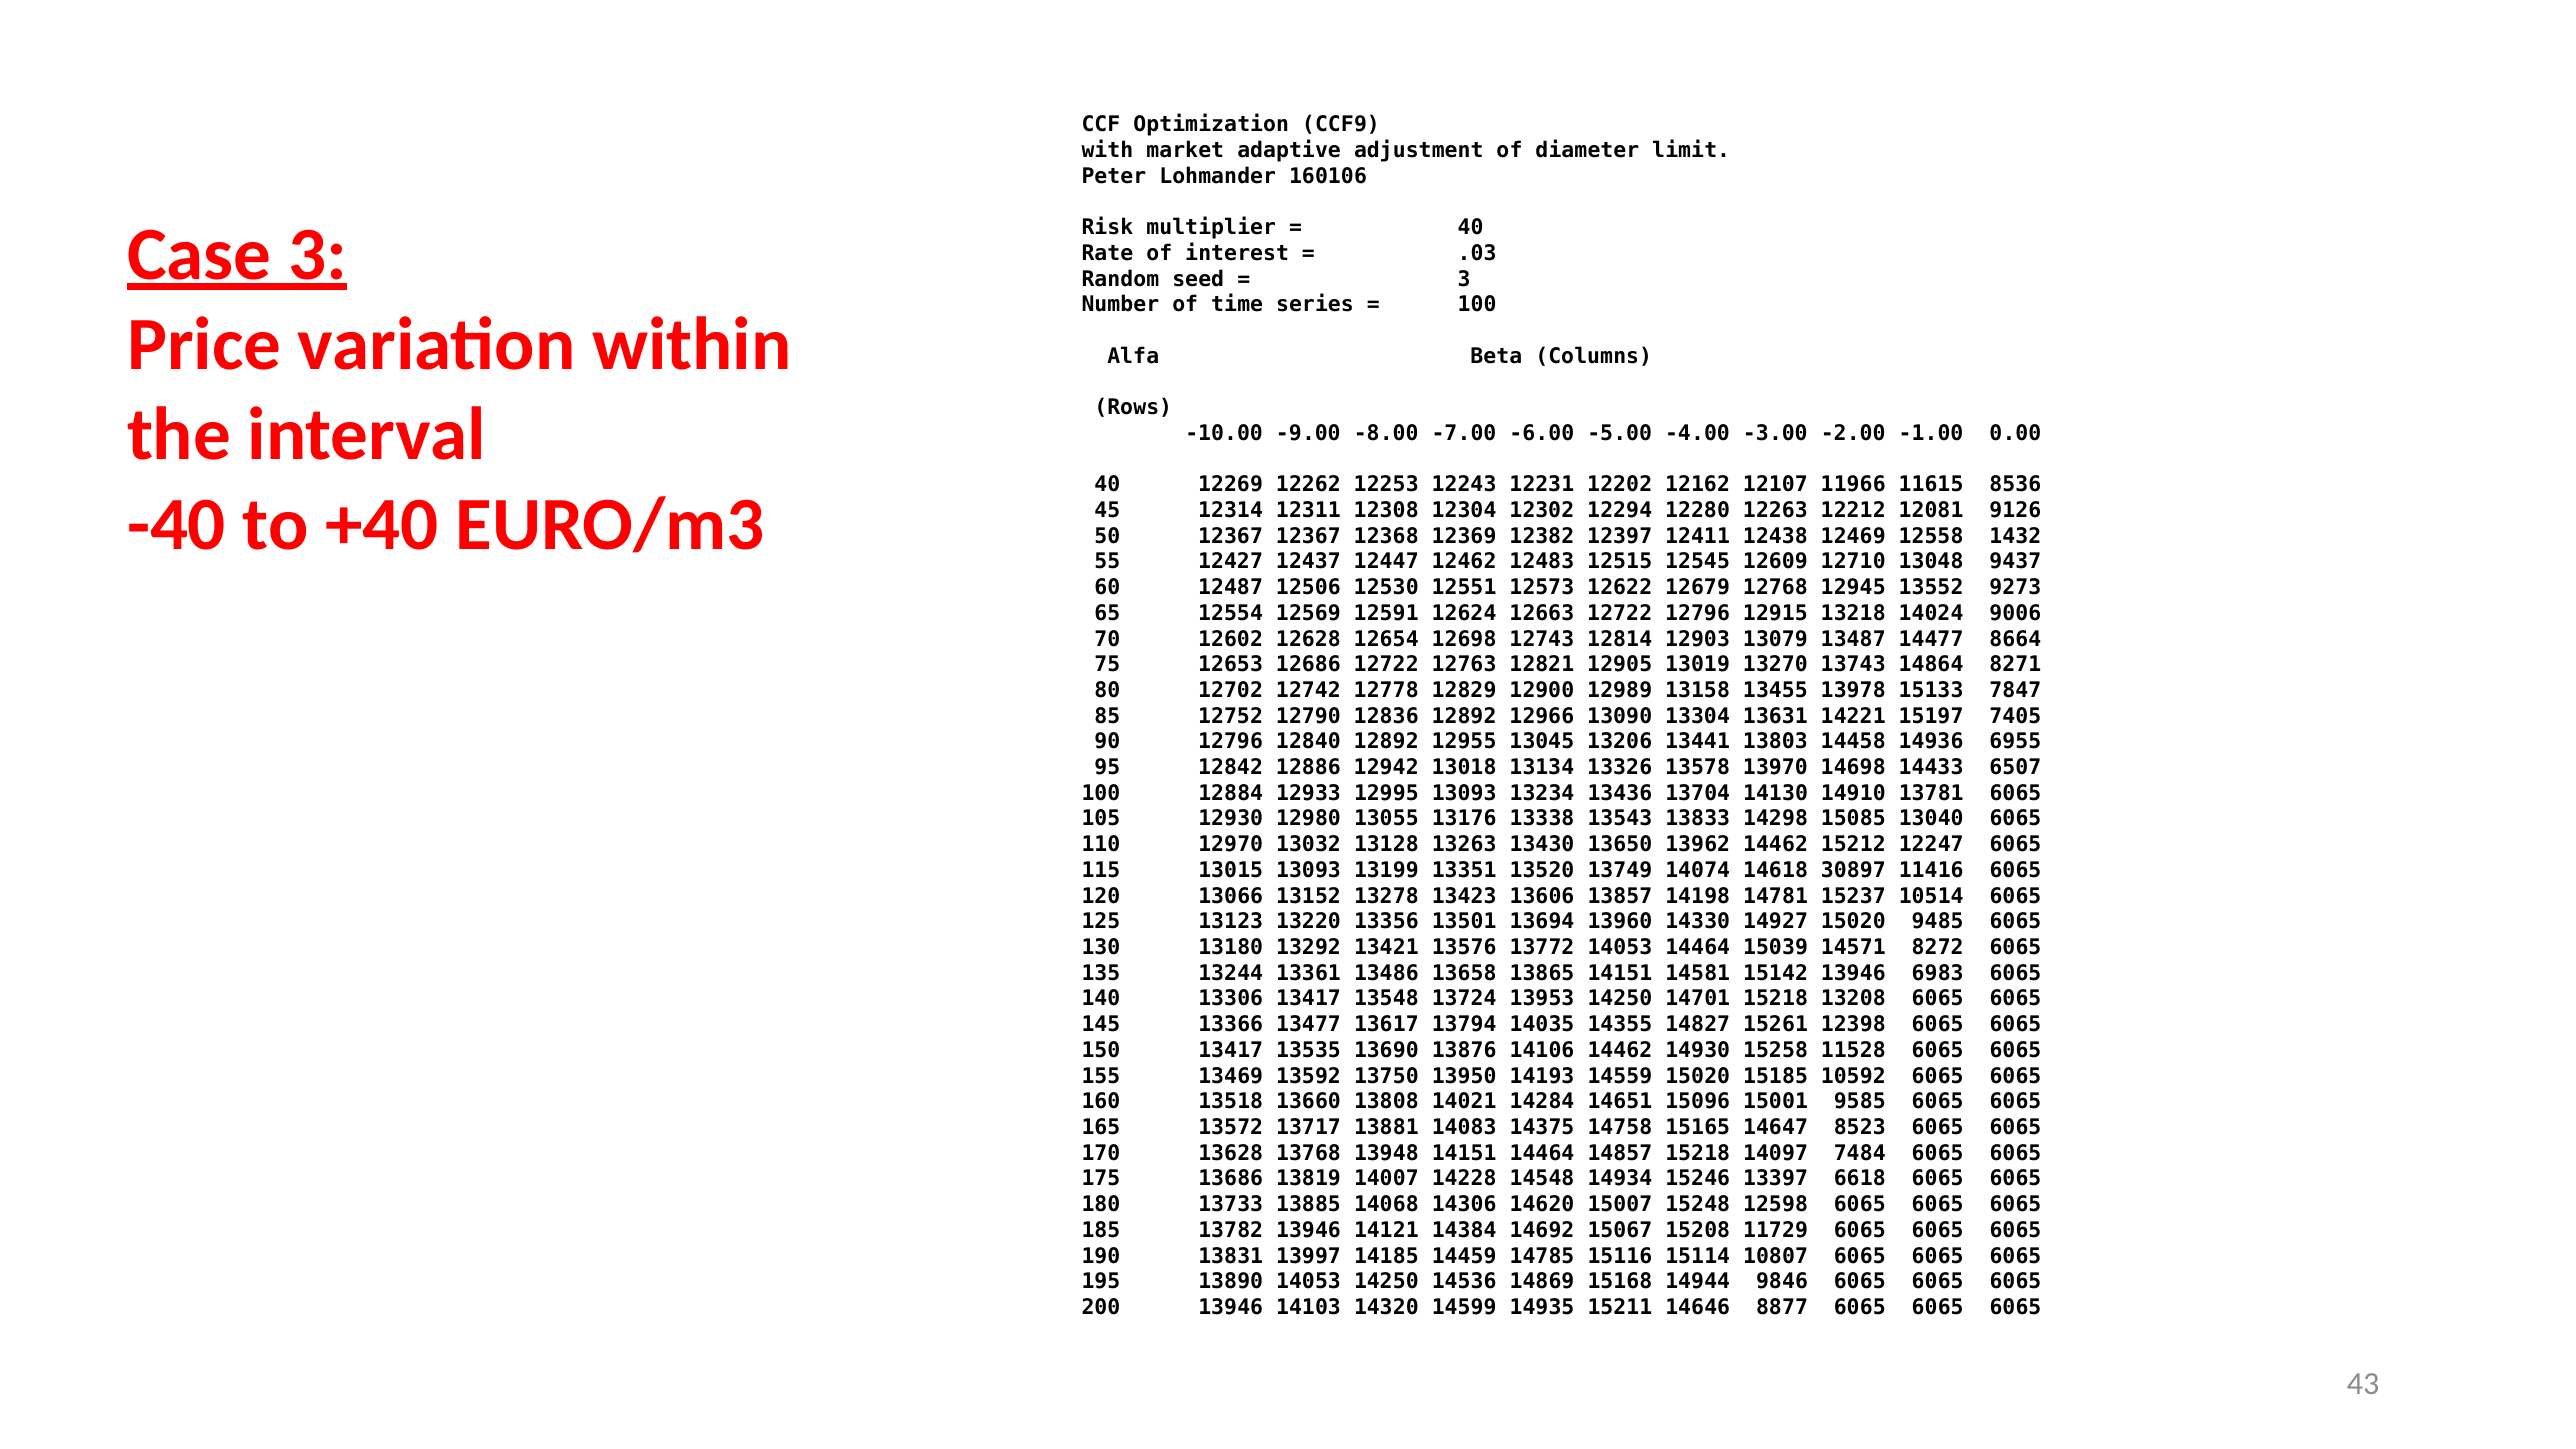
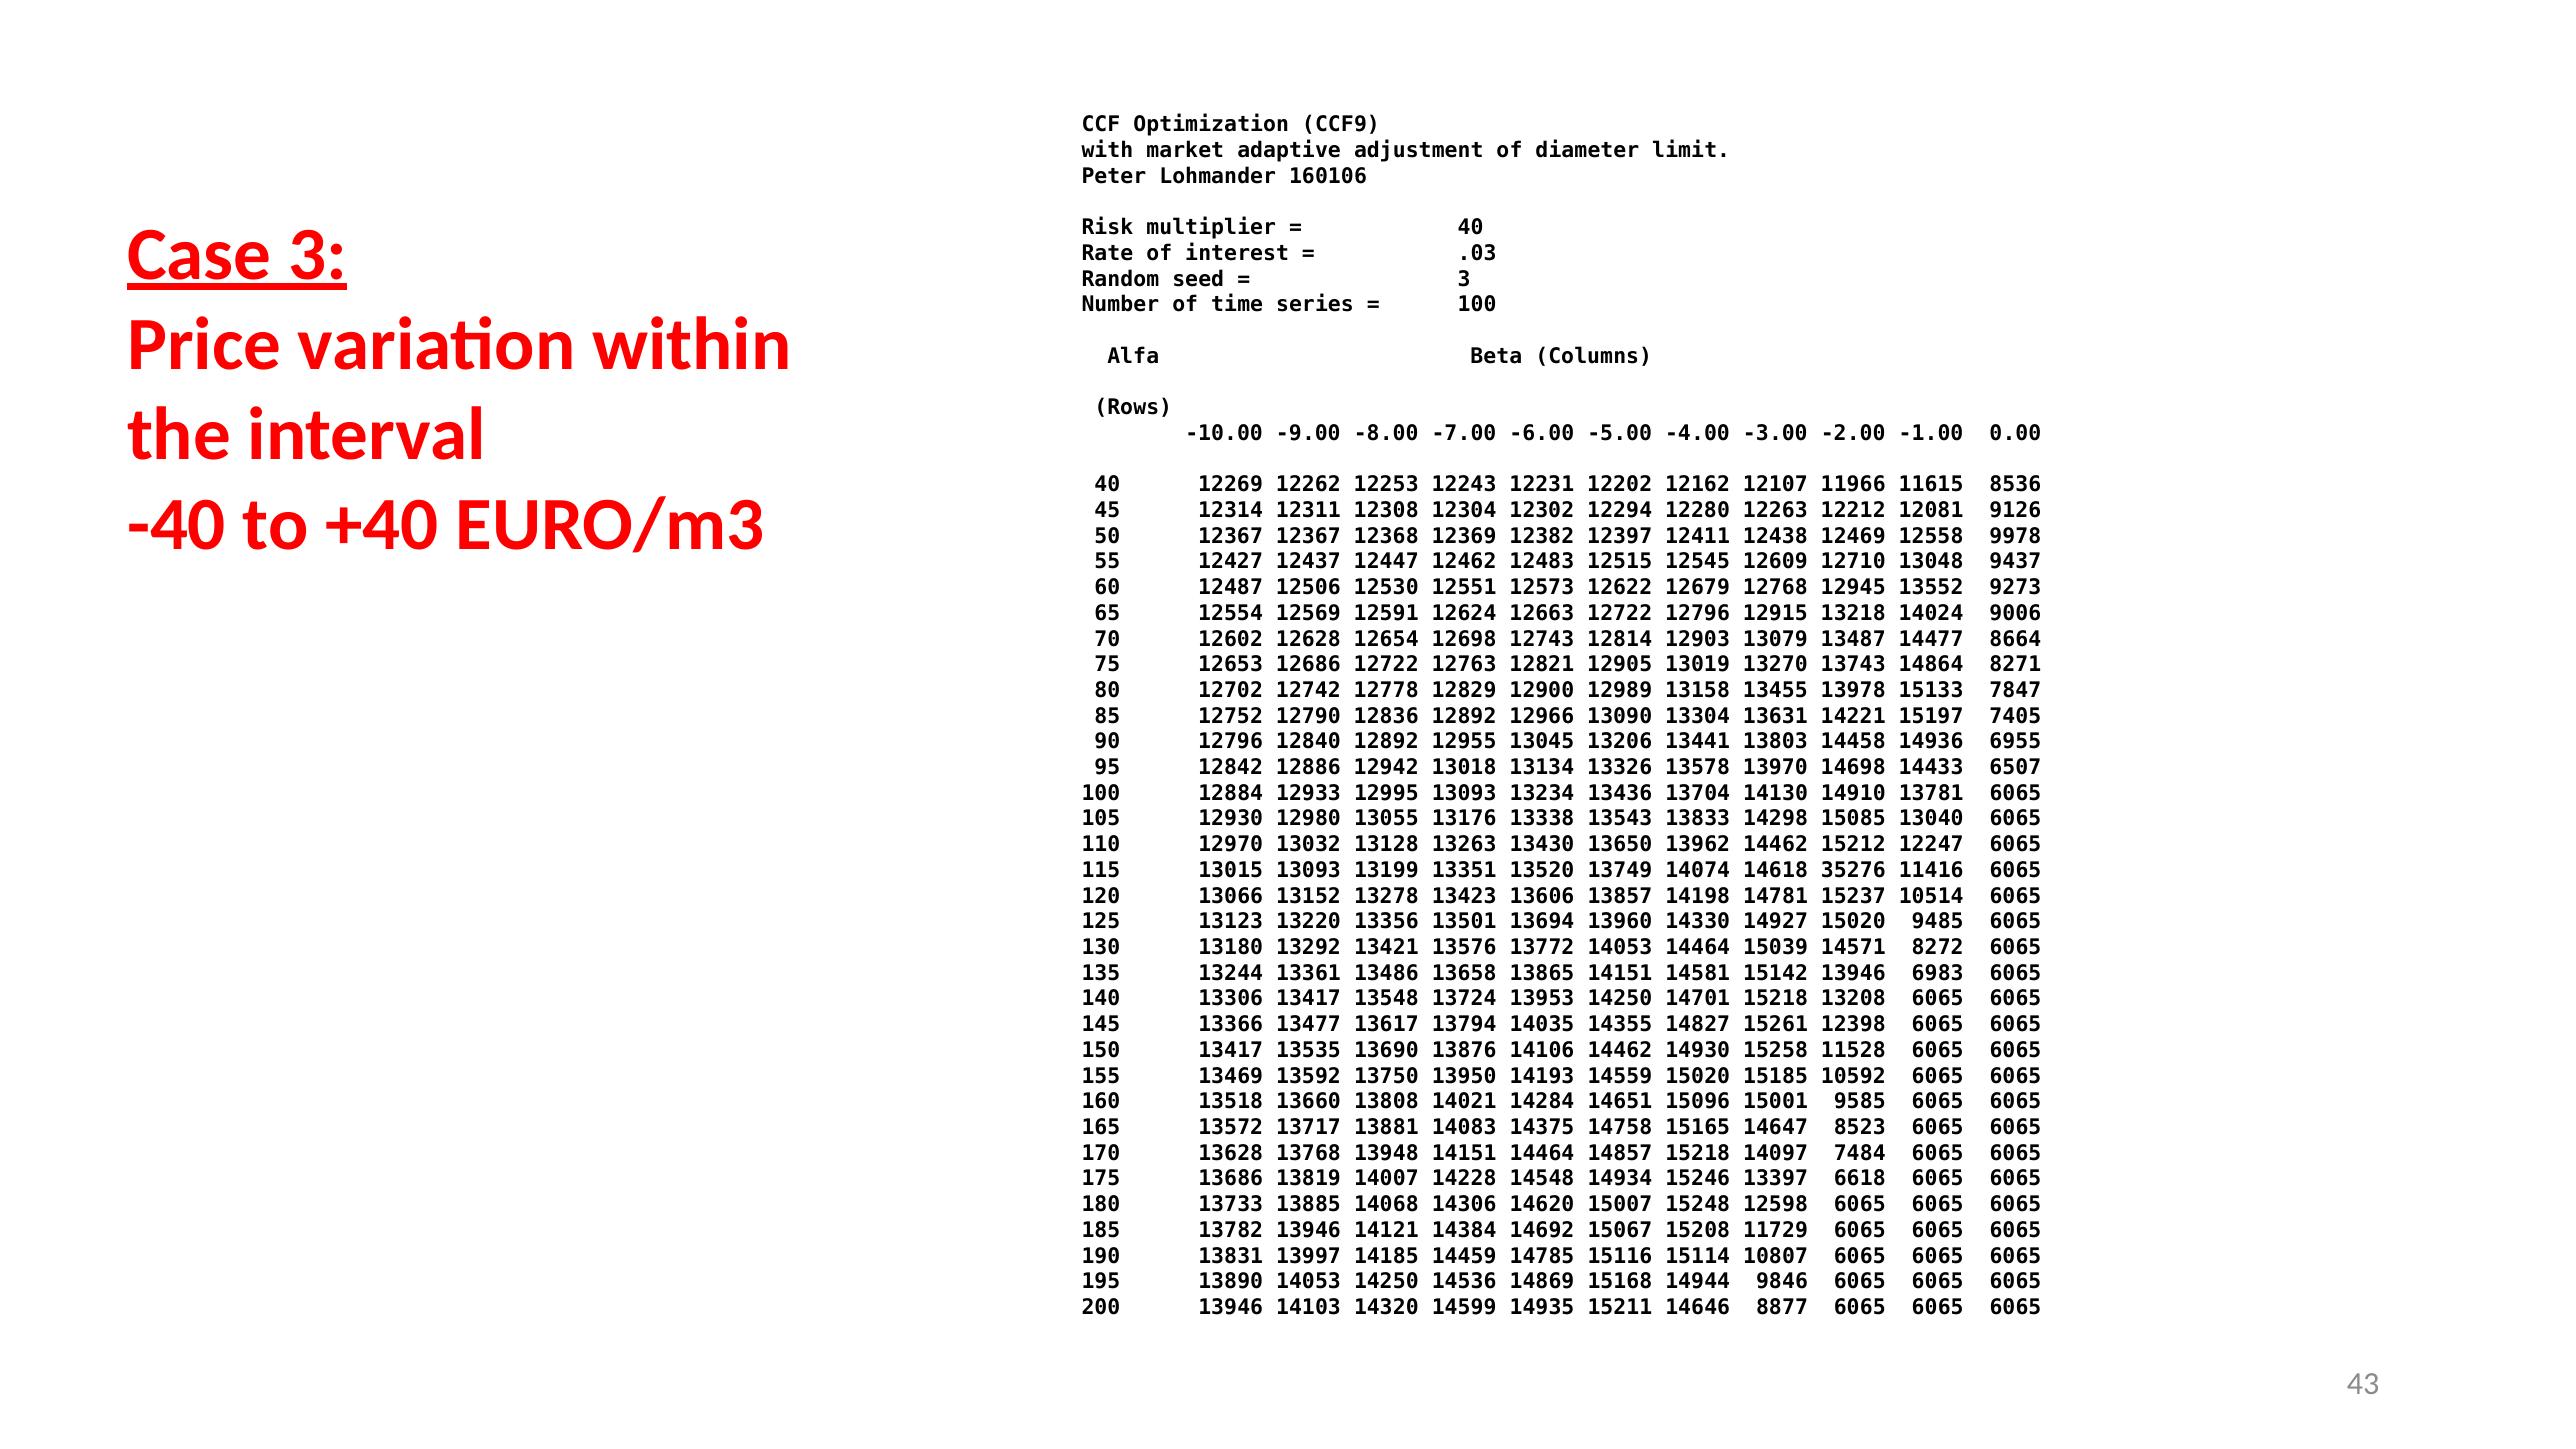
1432: 1432 -> 9978 (2015, 536)
30897: 30897 -> 35276 (1853, 870)
